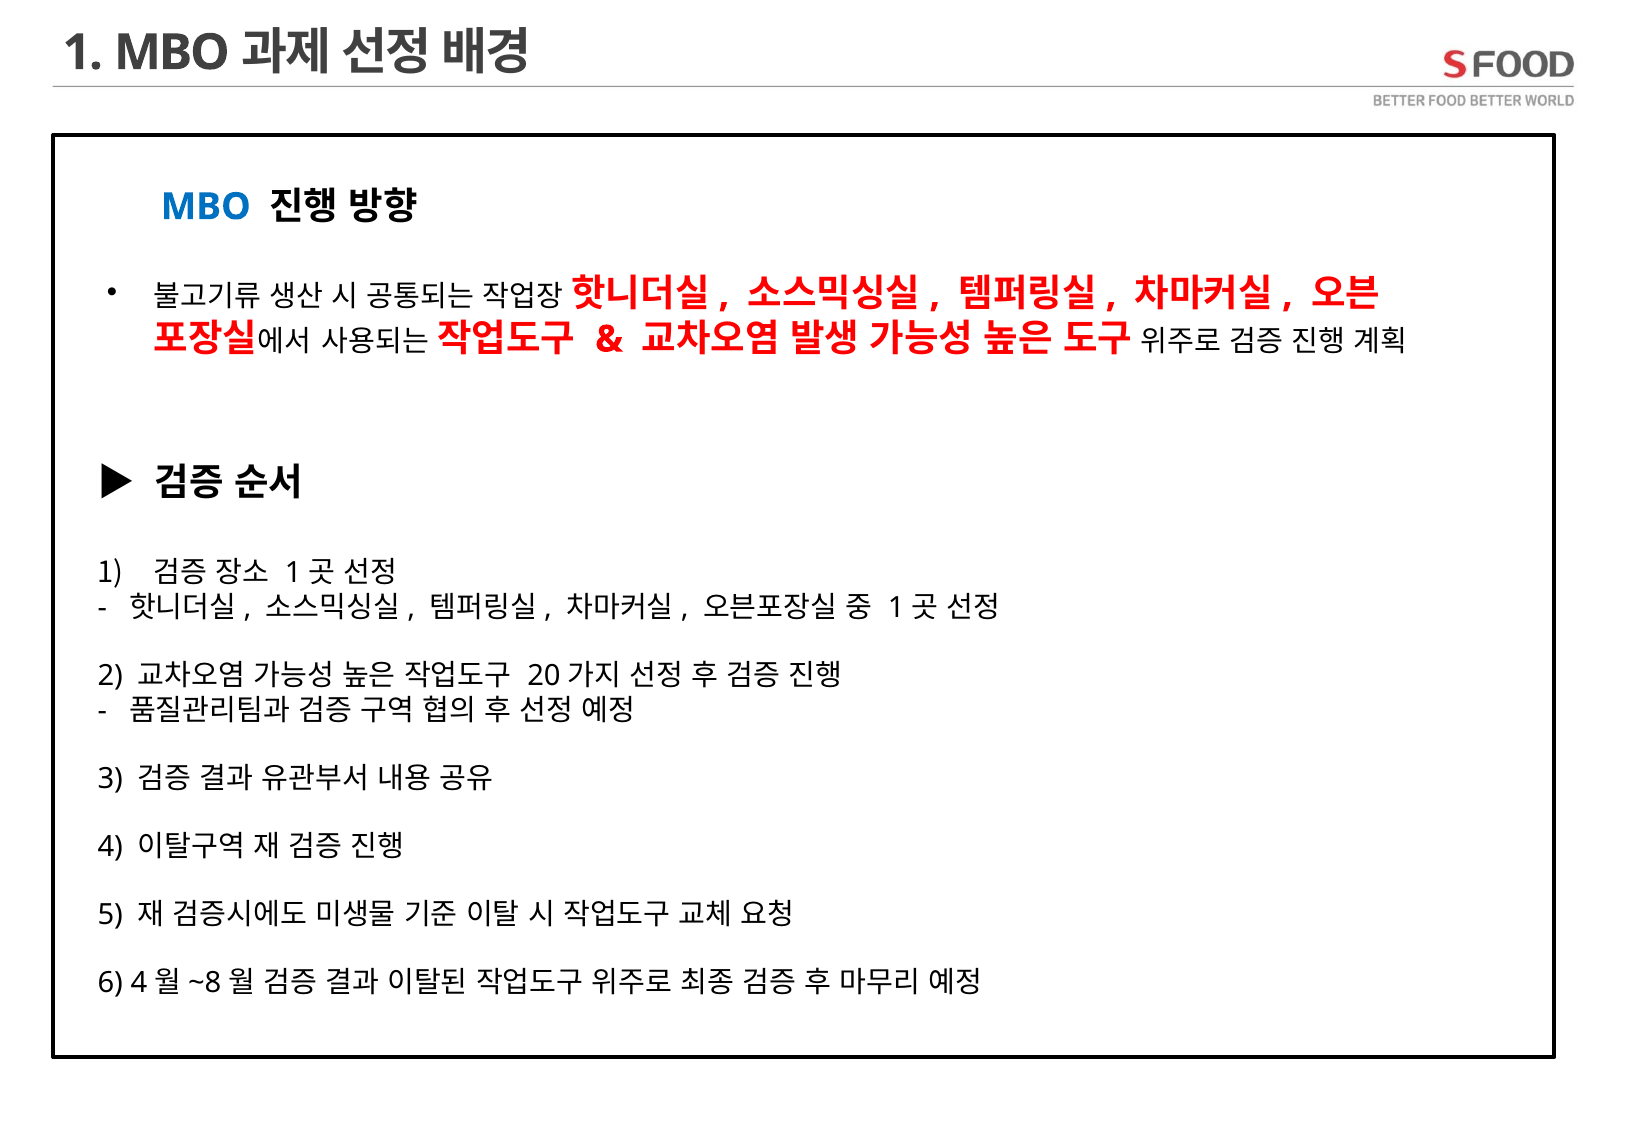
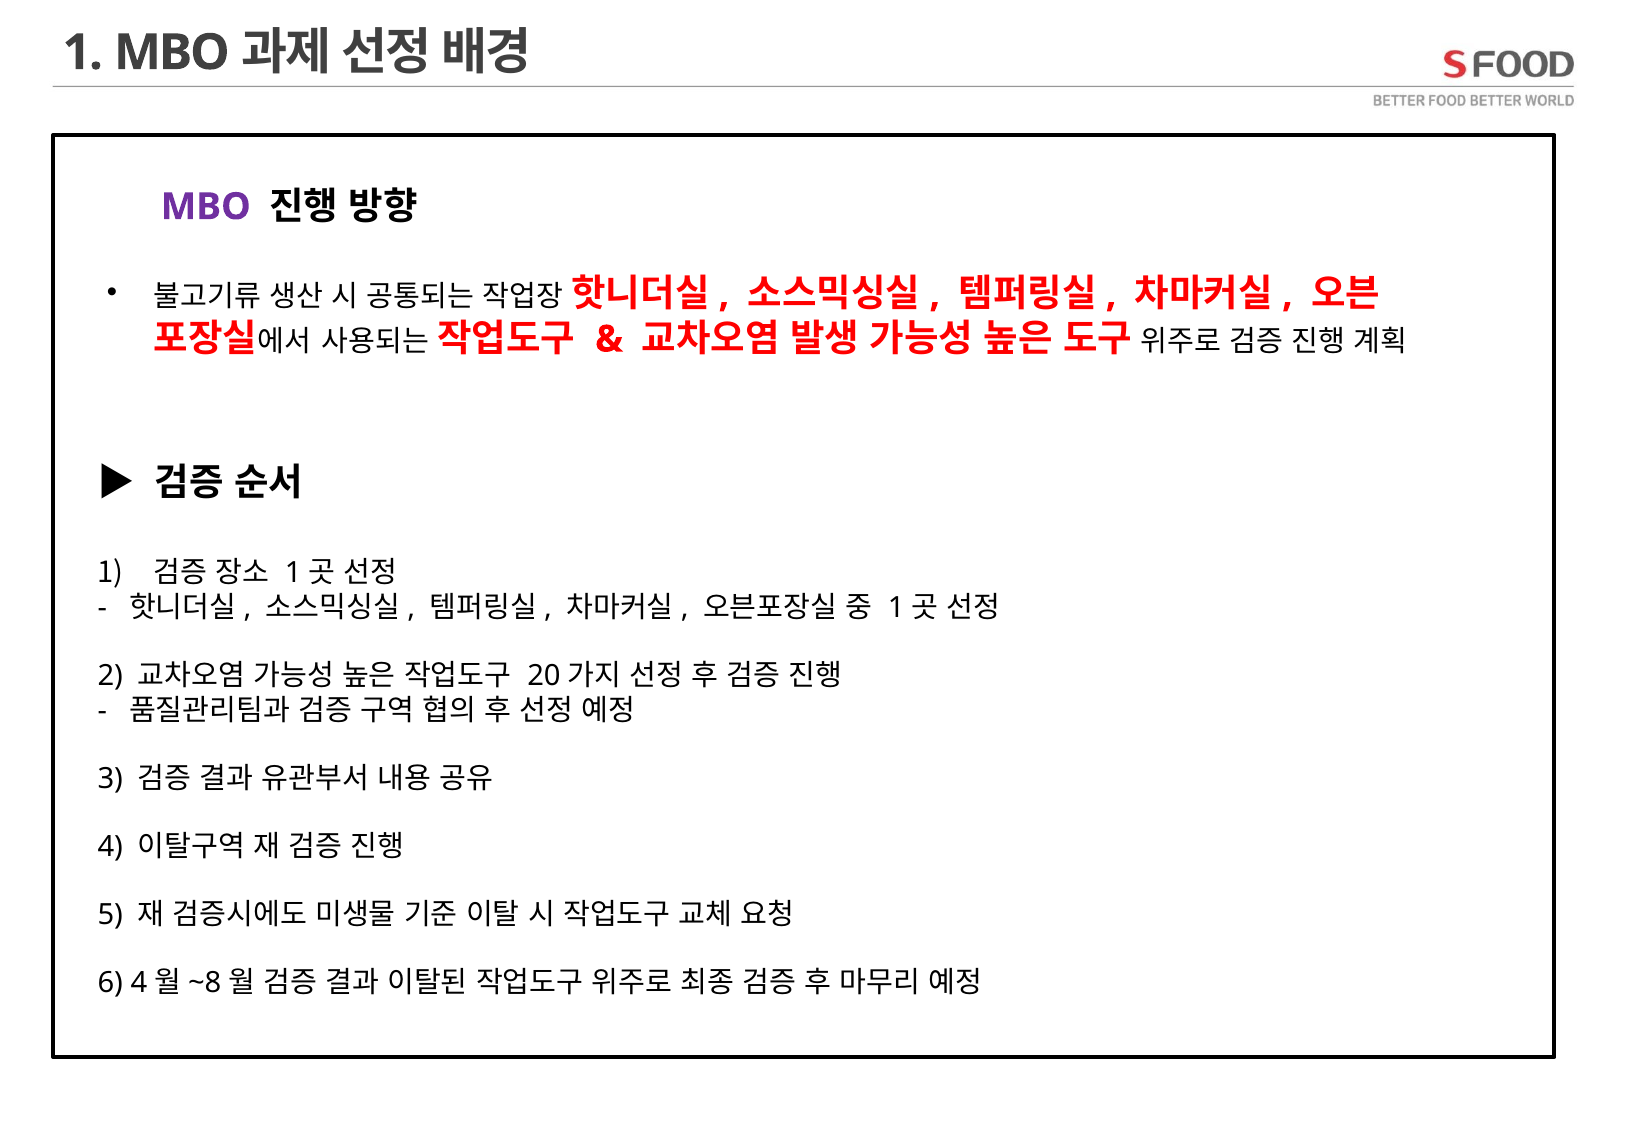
MBO colour: blue -> purple (206, 207)
